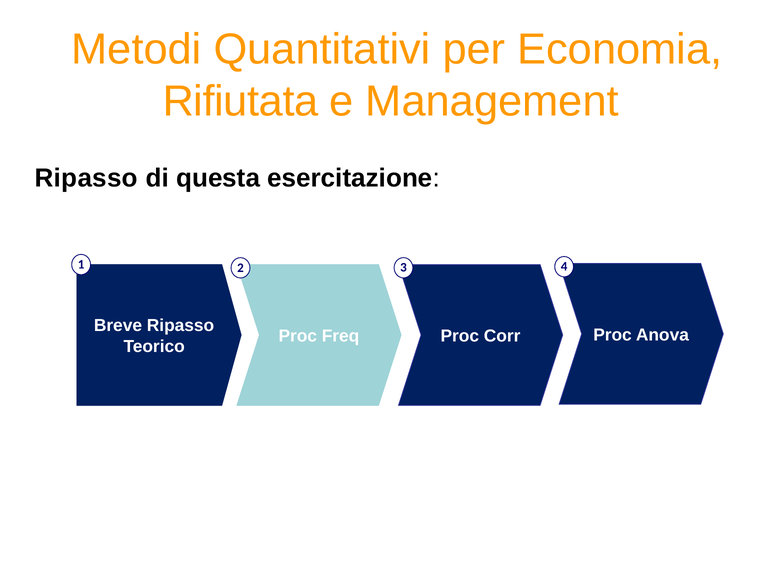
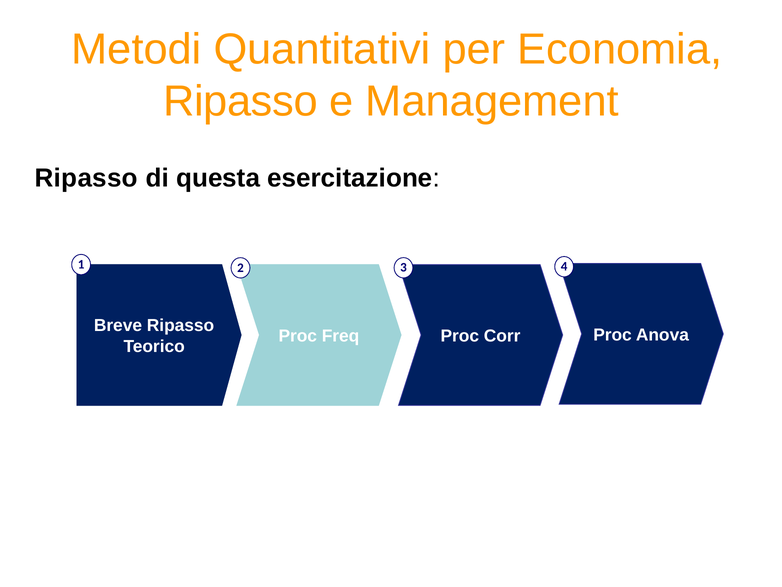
Rifiutata: Rifiutata -> Ripasso (240, 101)
